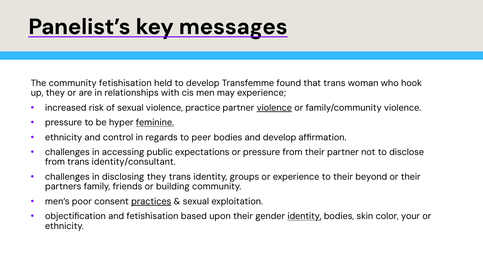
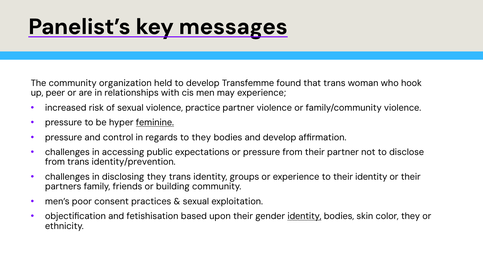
community fetishisation: fetishisation -> organization (125, 83)
up they: they -> peer (55, 93)
violence underline: present -> none (274, 108)
ethnicity: ethnicity -> pressure (64, 137)
to peer: peer -> they (201, 137)
identity/consultant: identity/consultant -> identity/prevention (134, 162)
their beyond: beyond -> identity (371, 177)
practices underline: present -> none (151, 201)
color your: your -> they (411, 216)
